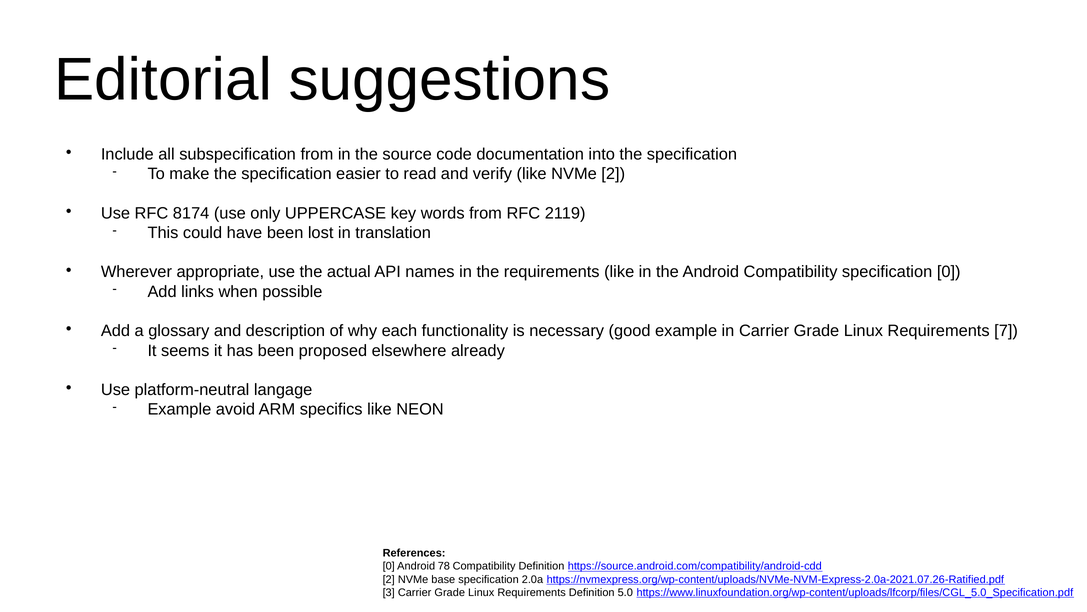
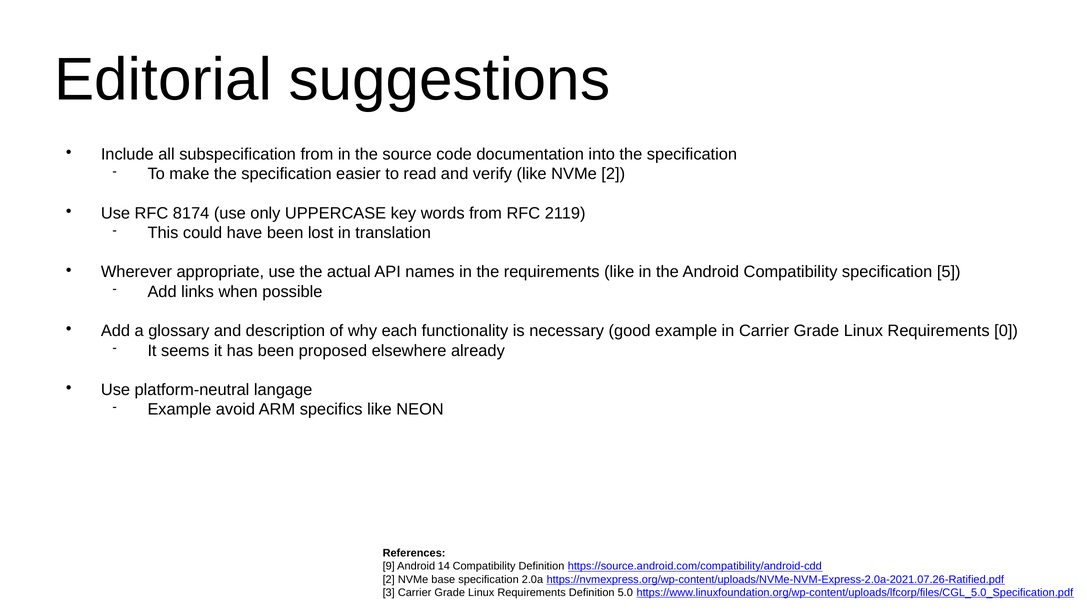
specification 0: 0 -> 5 (949, 272)
7: 7 -> 0 (1006, 331)
0: 0 -> 9 (389, 566)
78: 78 -> 14 (444, 566)
